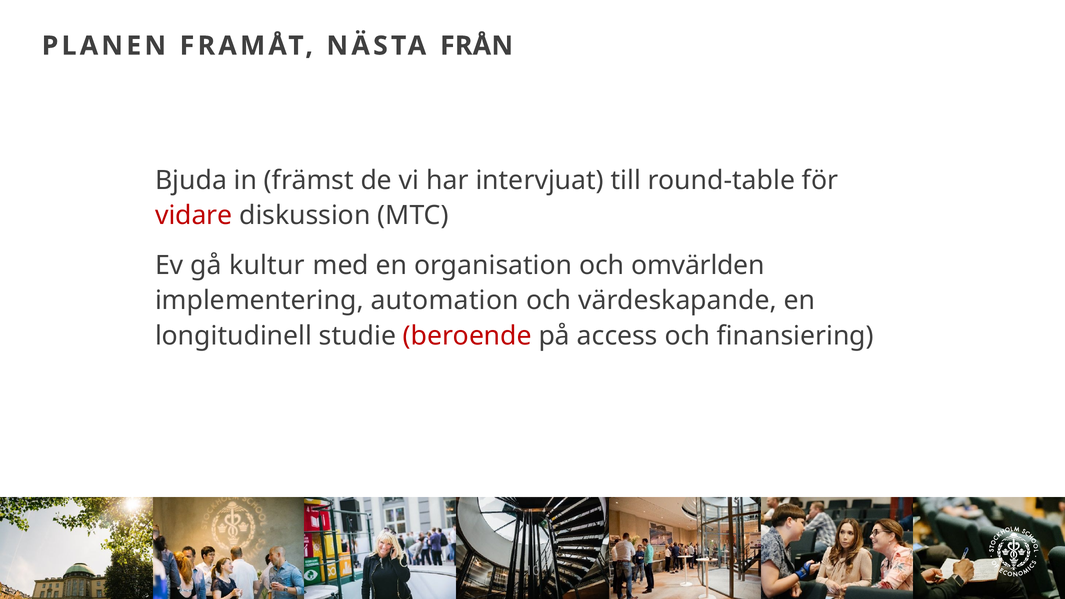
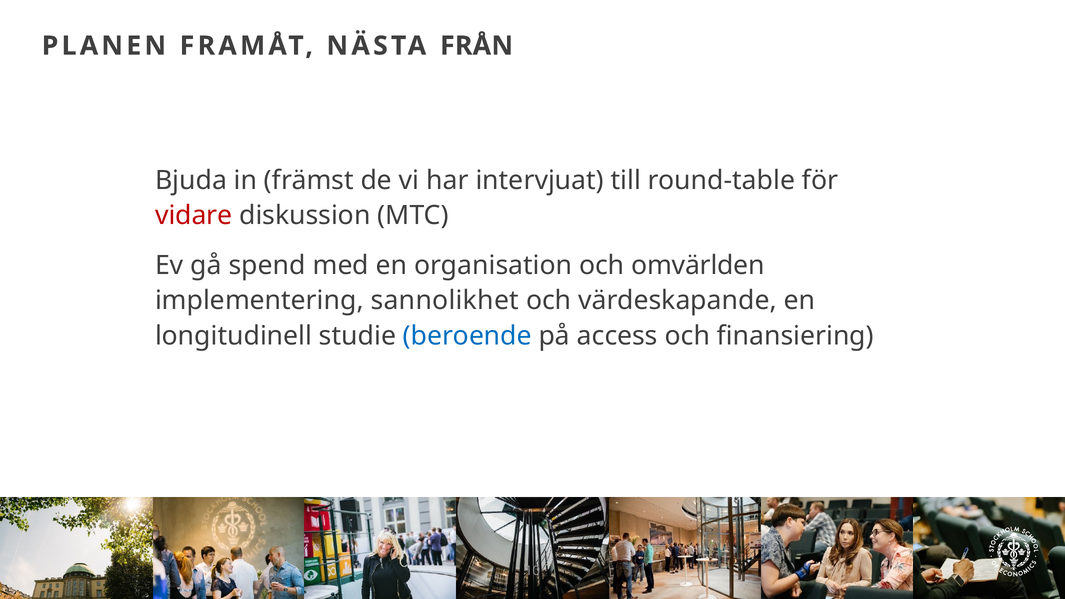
kultur: kultur -> spend (267, 266)
automation: automation -> sannolikhet (445, 301)
beroende colour: red -> blue (467, 336)
